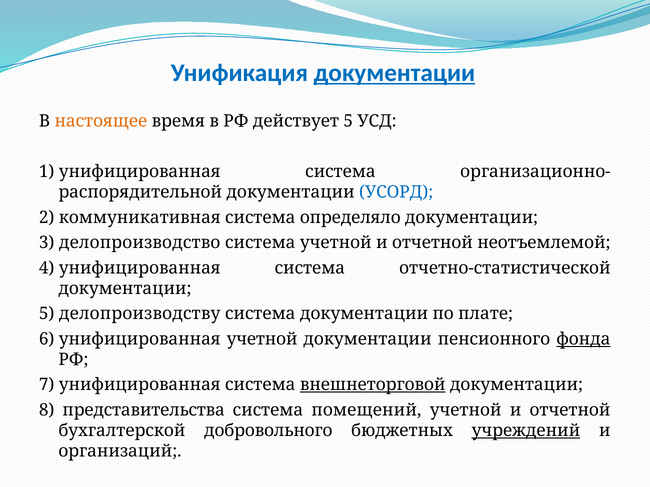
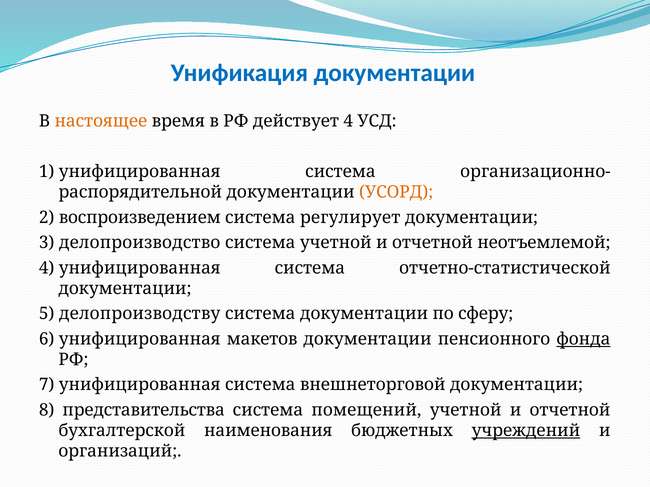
документации underline: present -> none (394, 73)
действует 5: 5 -> 4 (348, 121)
УСОРД colour: blue -> orange (396, 192)
коммуникативная: коммуникативная -> воспроизведением (140, 218)
определяло: определяло -> регулирует (350, 218)
плате: плате -> сферу (486, 314)
унифицированная учетной: учетной -> макетов (262, 339)
внешнеторговой underline: present -> none (373, 385)
добровольного: добровольного -> наименования (268, 431)
